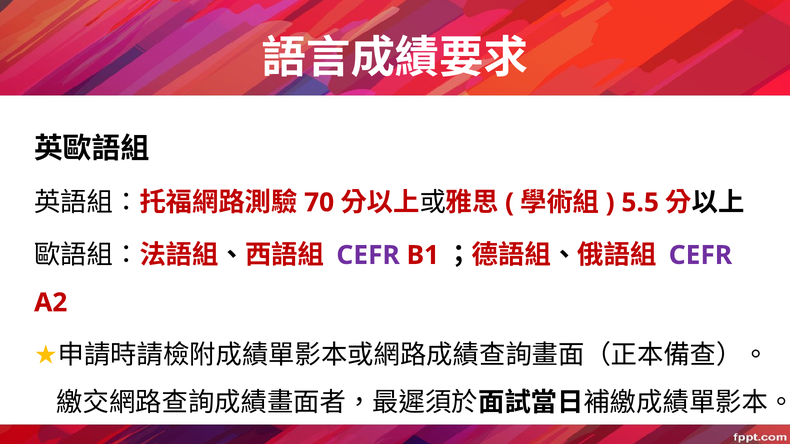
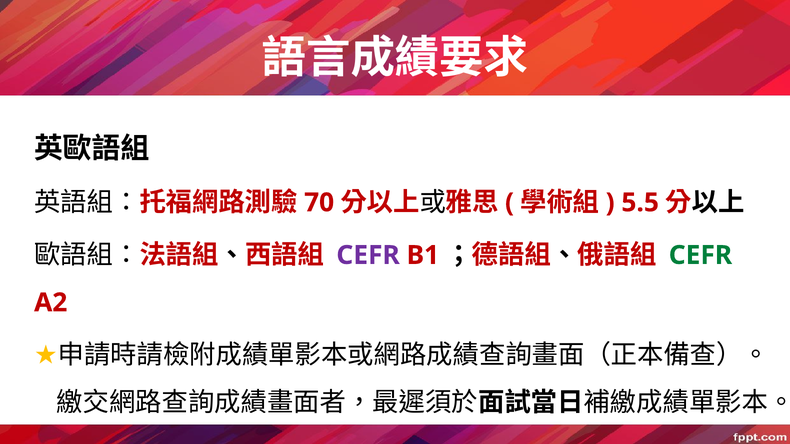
CEFR colour: purple -> green (700, 255)
